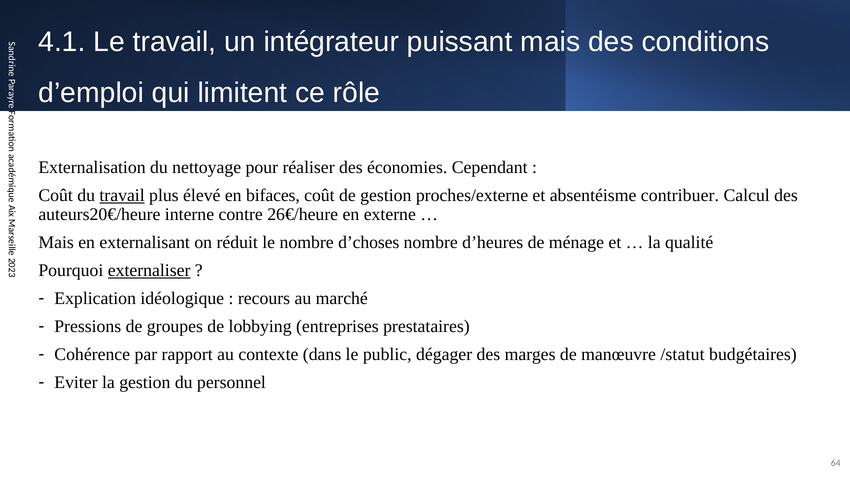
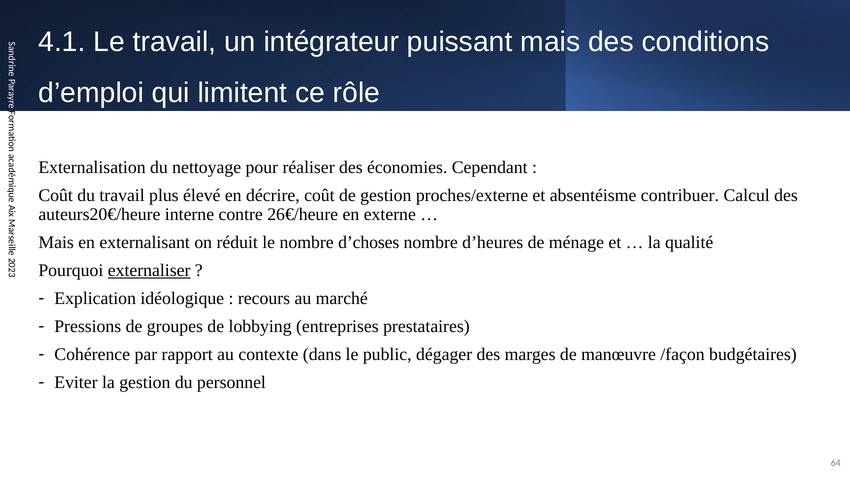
travail underline: present -> none (122, 195)
bifaces: bifaces -> décrire (273, 195)
/statut: /statut -> /façon (683, 355)
